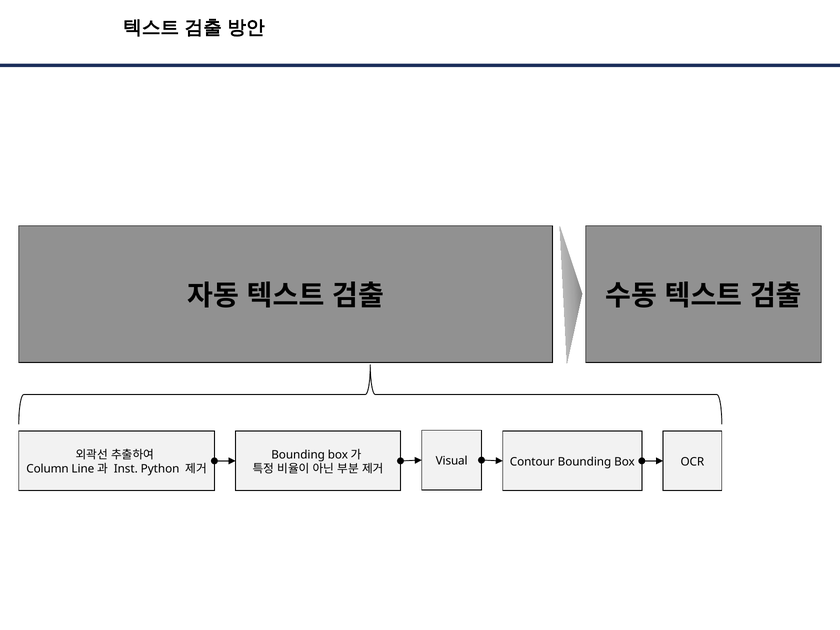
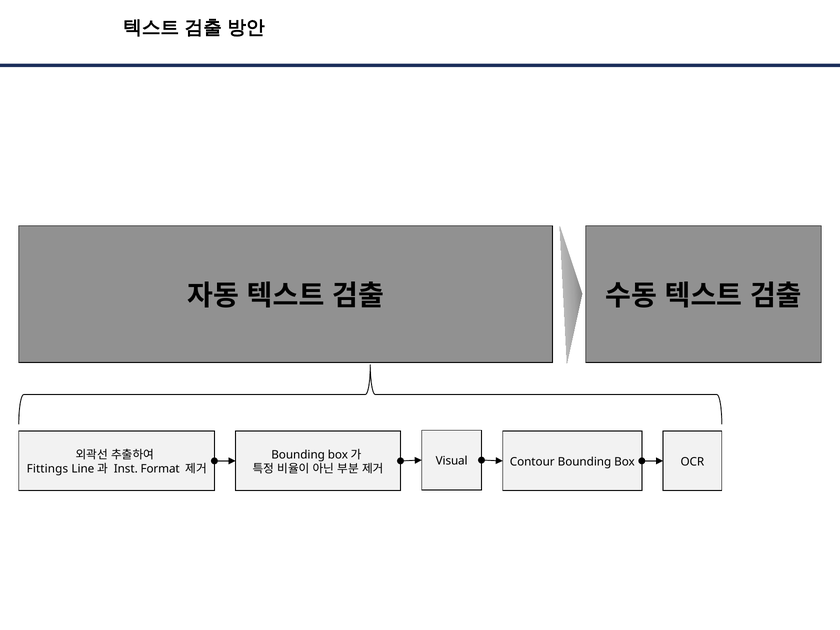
Column: Column -> Fittings (47, 469)
Python: Python -> Format (160, 469)
